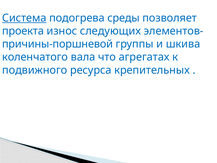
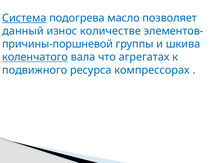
среды: среды -> масло (124, 18)
проекта: проекта -> данный (23, 31)
следующих: следующих -> количестве (110, 31)
коленчатого underline: none -> present (35, 57)
крепительных: крепительных -> компрессорах (152, 70)
